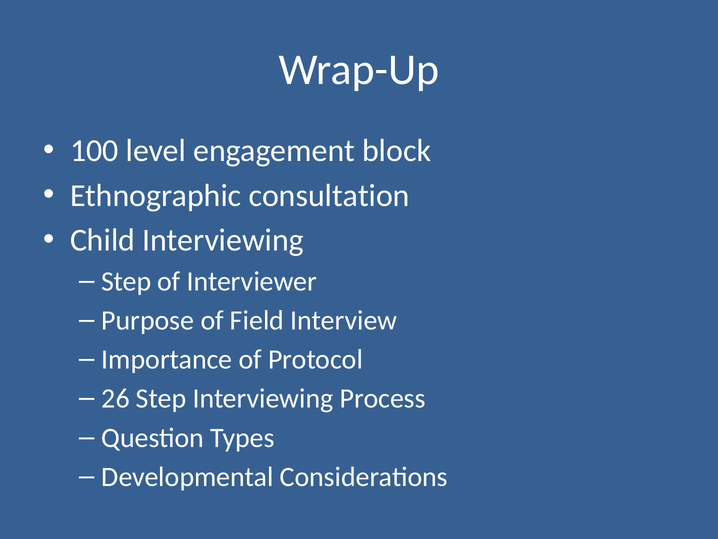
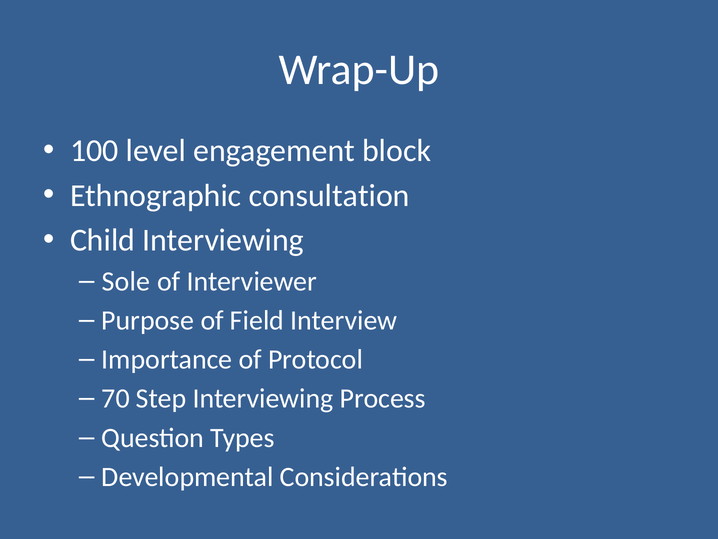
Step: Step -> Sole (126, 281)
26: 26 -> 70 (116, 398)
